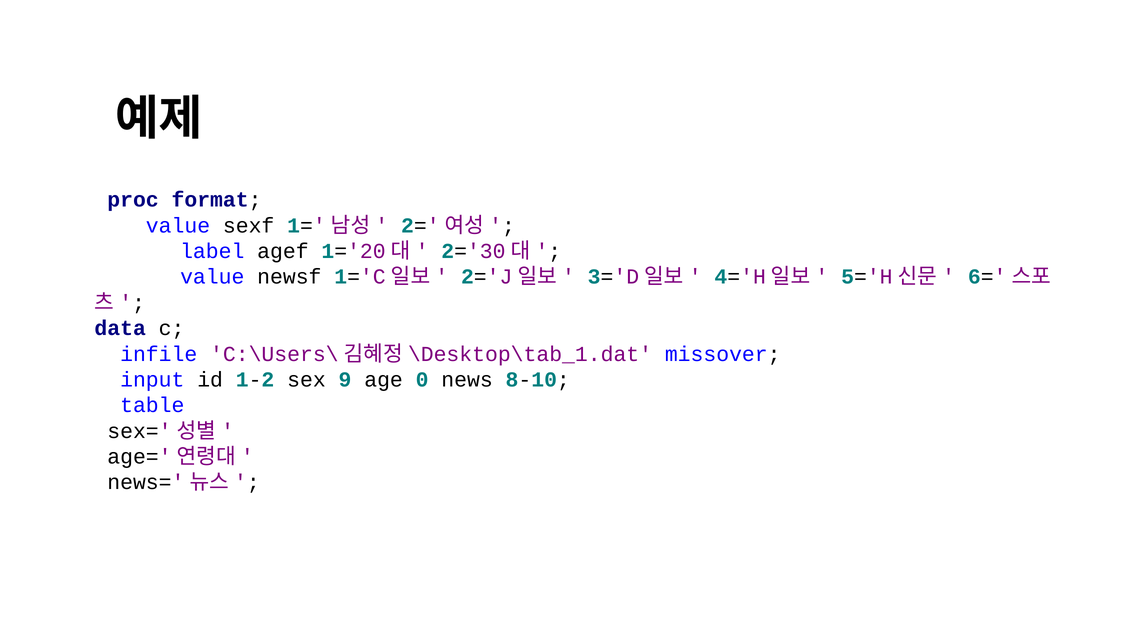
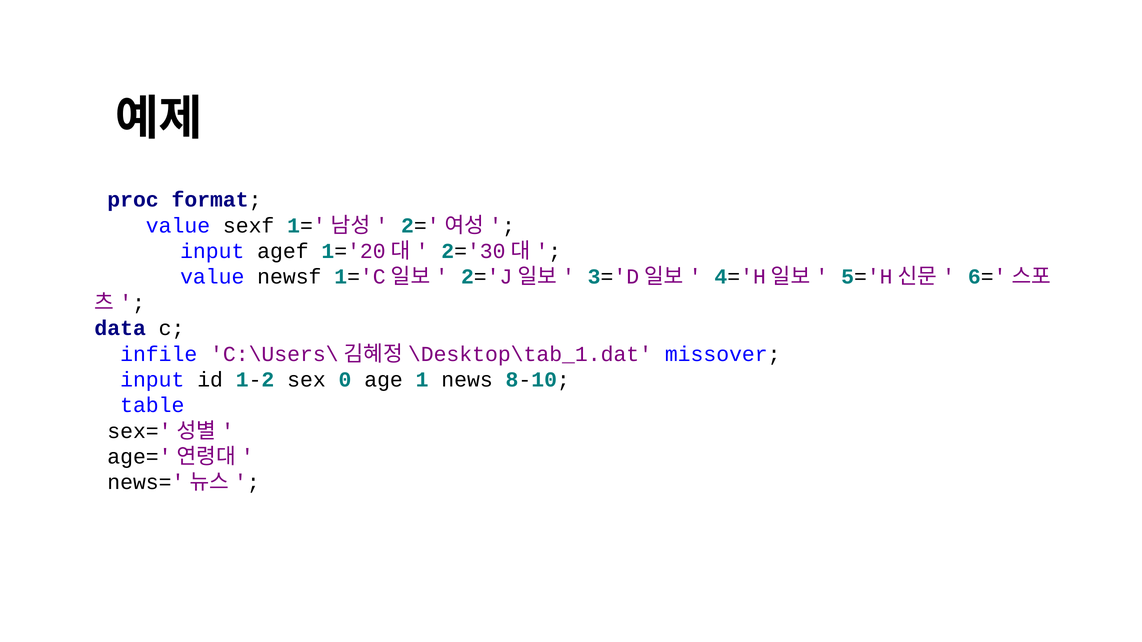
label: label -> input (212, 251)
9: 9 -> 0 (345, 380)
0: 0 -> 1 (422, 380)
